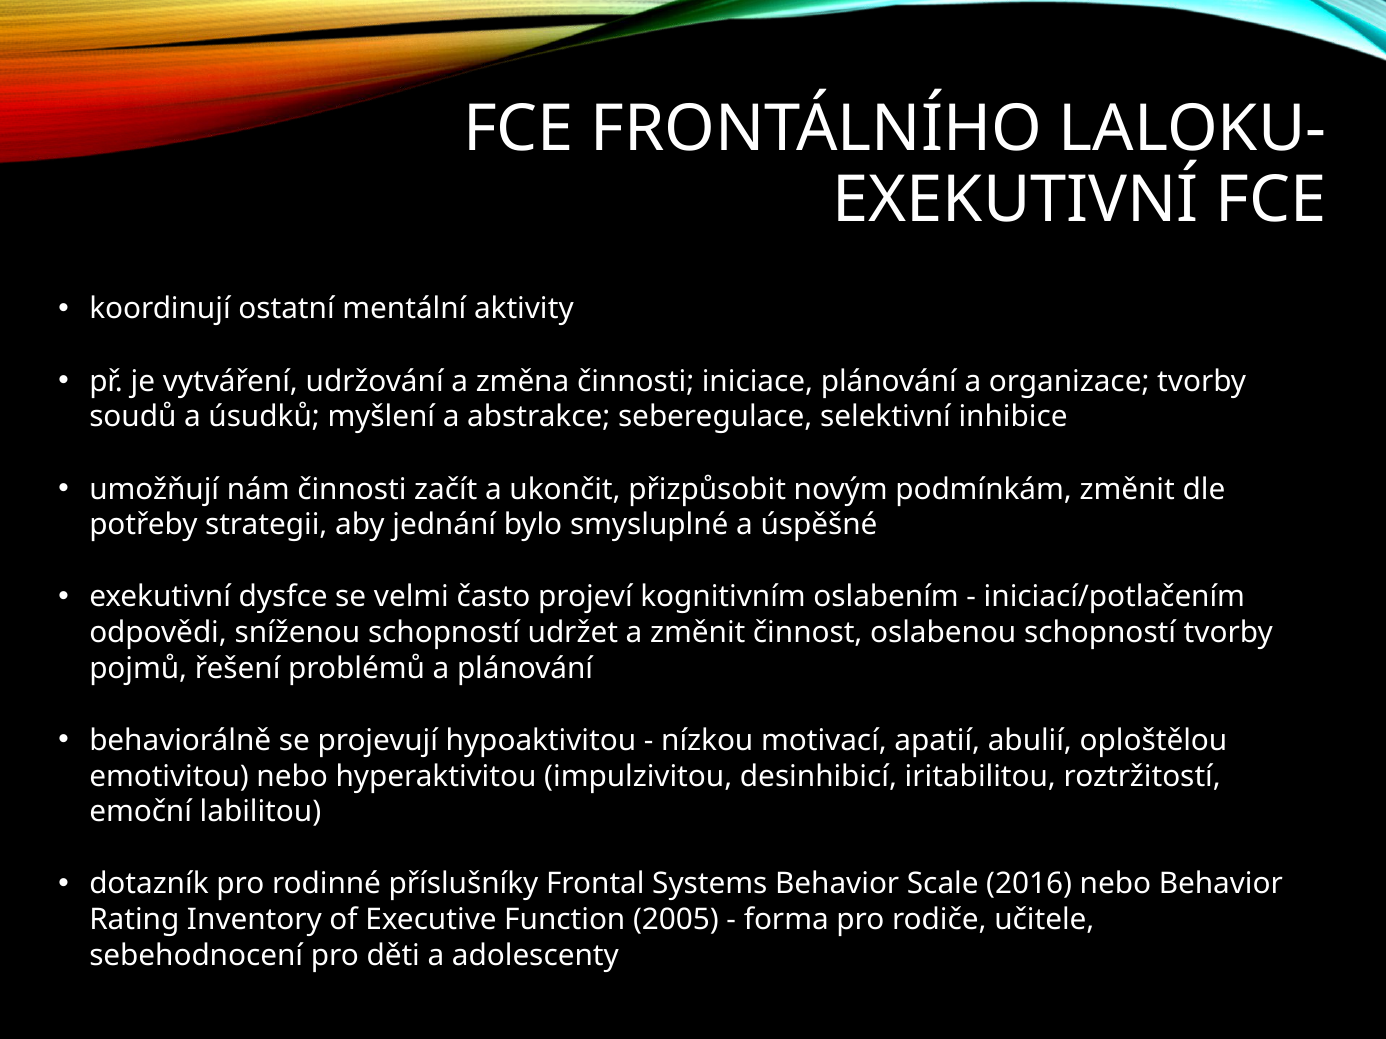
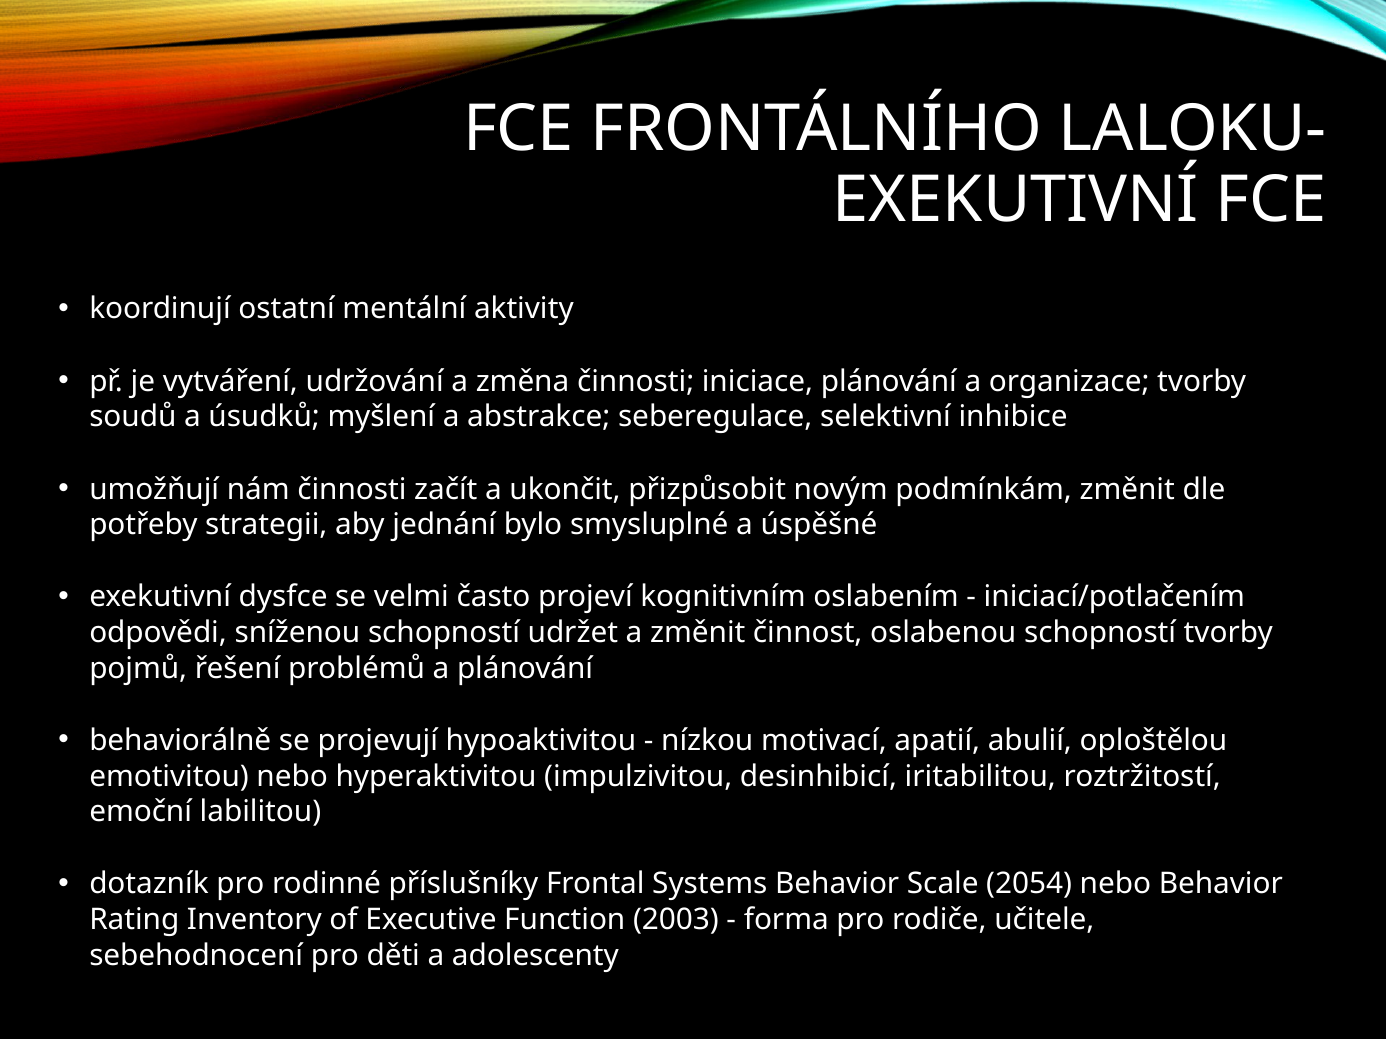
2016: 2016 -> 2054 (1029, 885)
2005: 2005 -> 2003 (676, 920)
